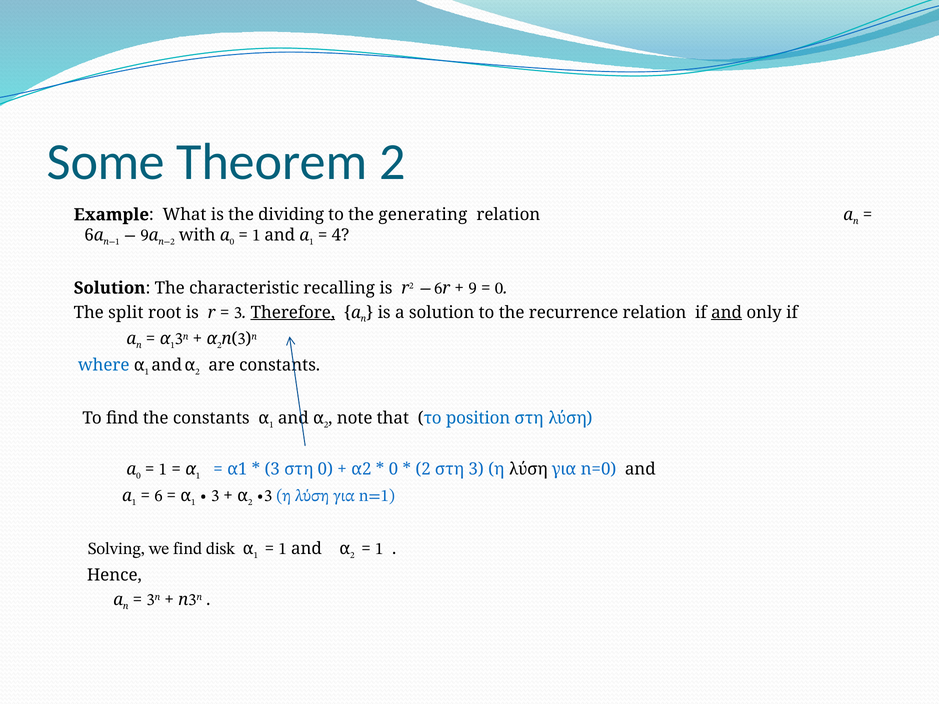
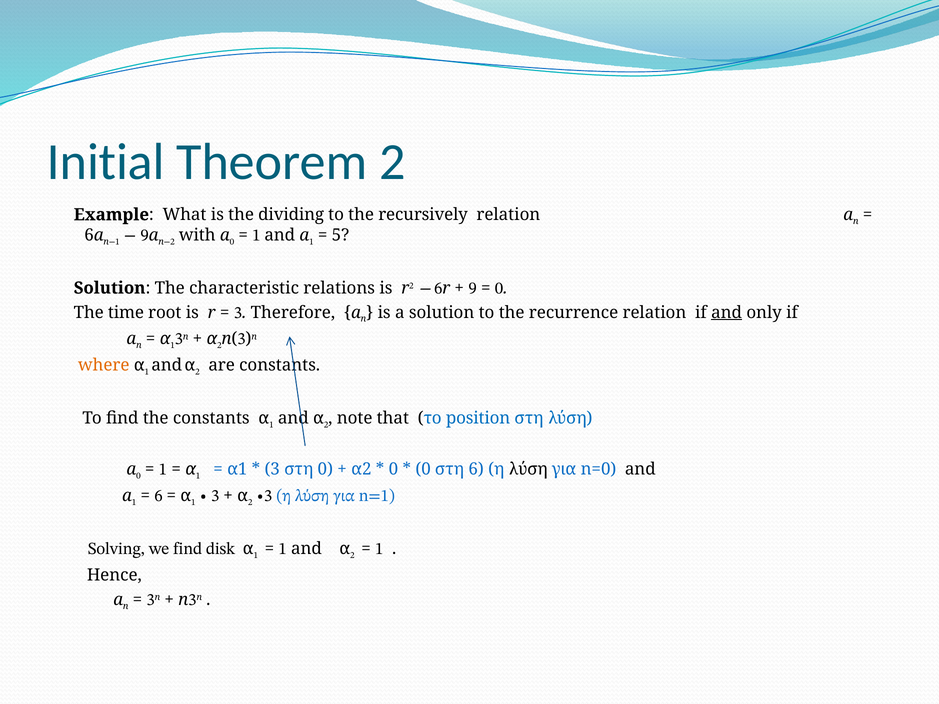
Some: Some -> Initial (106, 162)
generating: generating -> recursively (423, 215)
4: 4 -> 5 (340, 235)
recalling: recalling -> relations (339, 288)
split: split -> time (126, 313)
Therefore underline: present -> none (293, 313)
where colour: blue -> orange (104, 366)
2: 2 -> 0 (423, 469)
στη 3: 3 -> 6 (476, 469)
